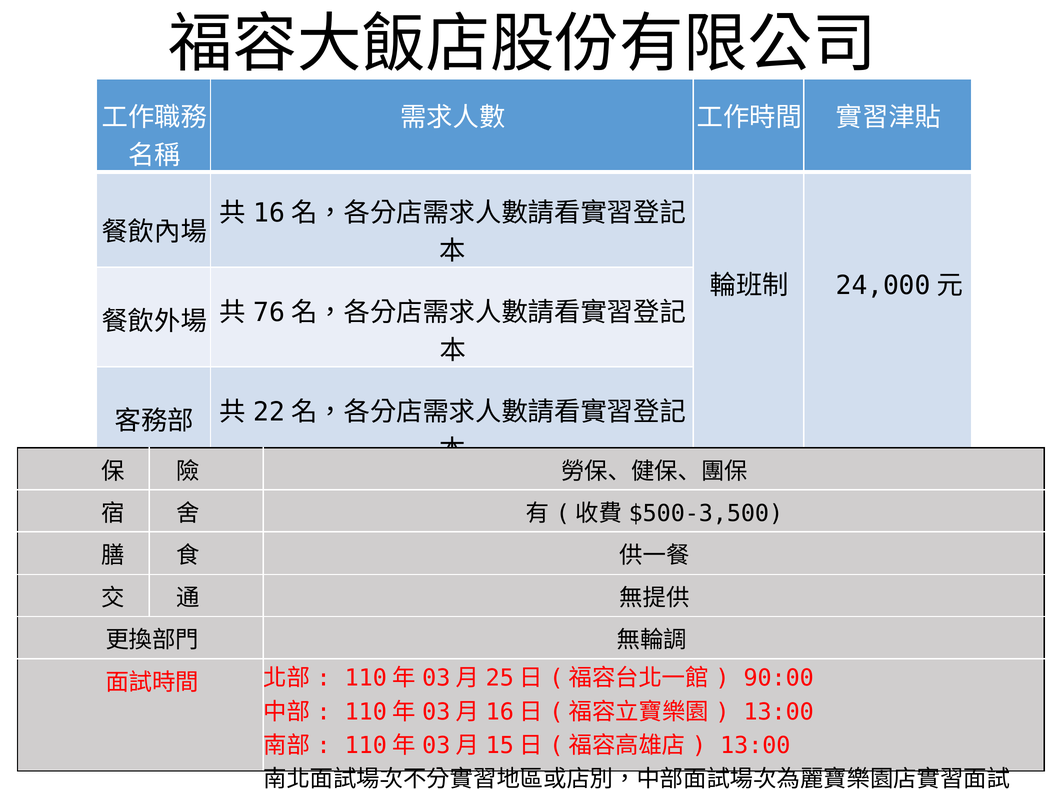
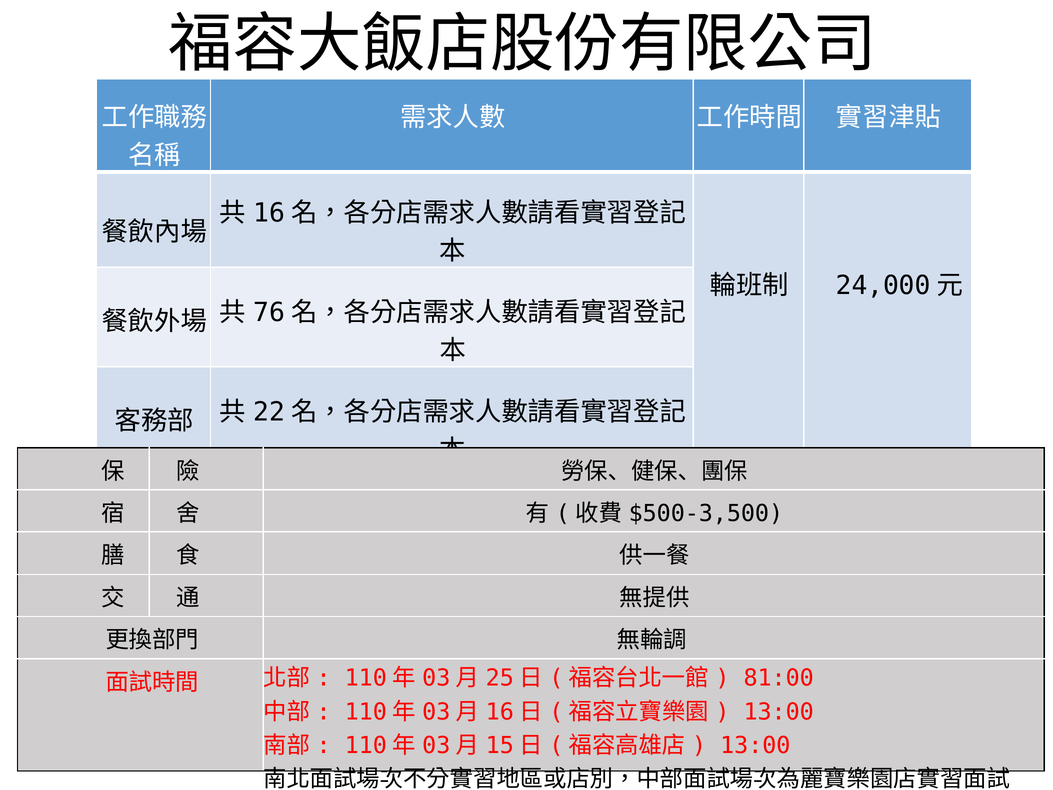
90:00: 90:00 -> 81:00 (779, 678)
